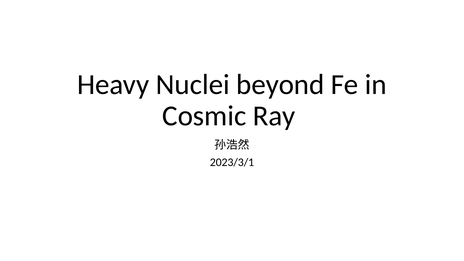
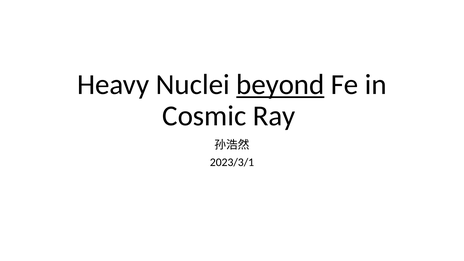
beyond underline: none -> present (280, 85)
